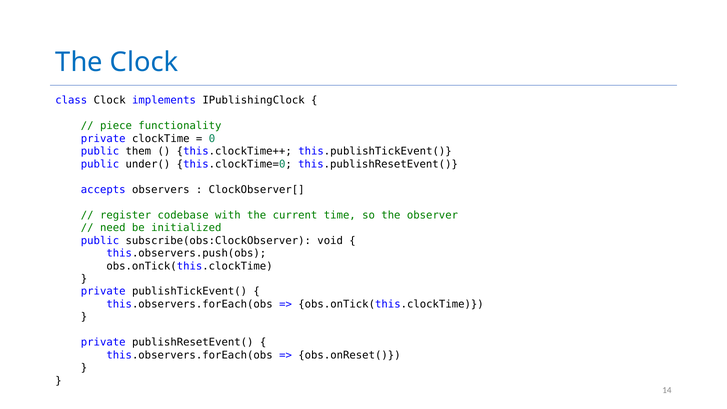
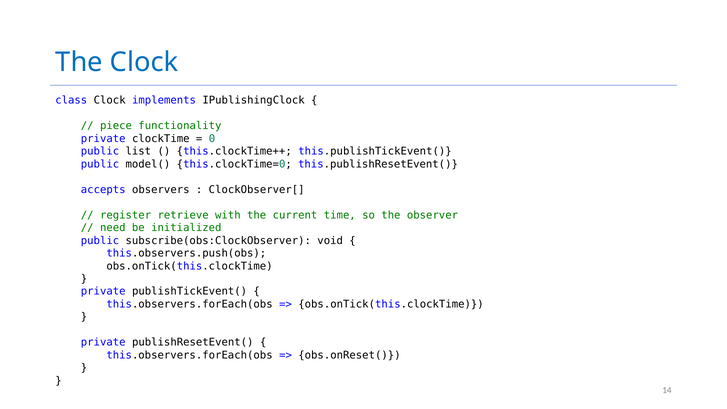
them: them -> list (138, 151)
under(: under( -> model( (148, 164)
codebase: codebase -> retrieve (183, 215)
